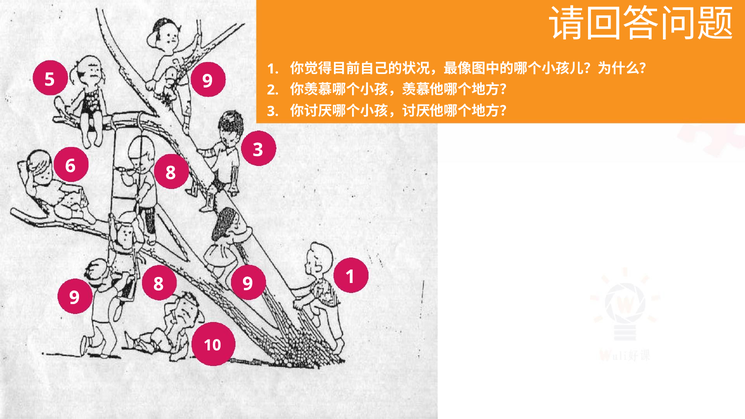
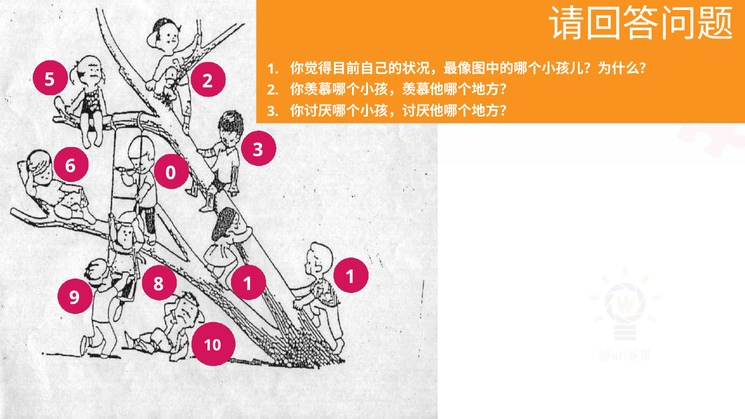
5 9: 9 -> 2 (207, 81)
6 8: 8 -> 0 (171, 173)
8 9: 9 -> 1 (248, 284)
